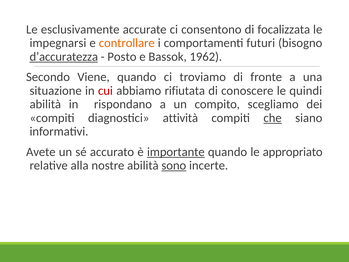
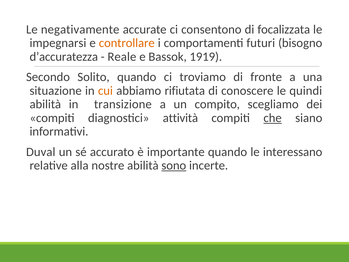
esclusivamente: esclusivamente -> negativamente (80, 29)
d’accuratezza underline: present -> none (64, 57)
Posto: Posto -> Reale (122, 57)
1962: 1962 -> 1919 (206, 57)
Viene: Viene -> Solito (94, 77)
cui colour: red -> orange (105, 91)
rispondano: rispondano -> transizione (123, 104)
Avete: Avete -> Duval (41, 152)
importante underline: present -> none (176, 152)
appropriato: appropriato -> interessano (293, 152)
